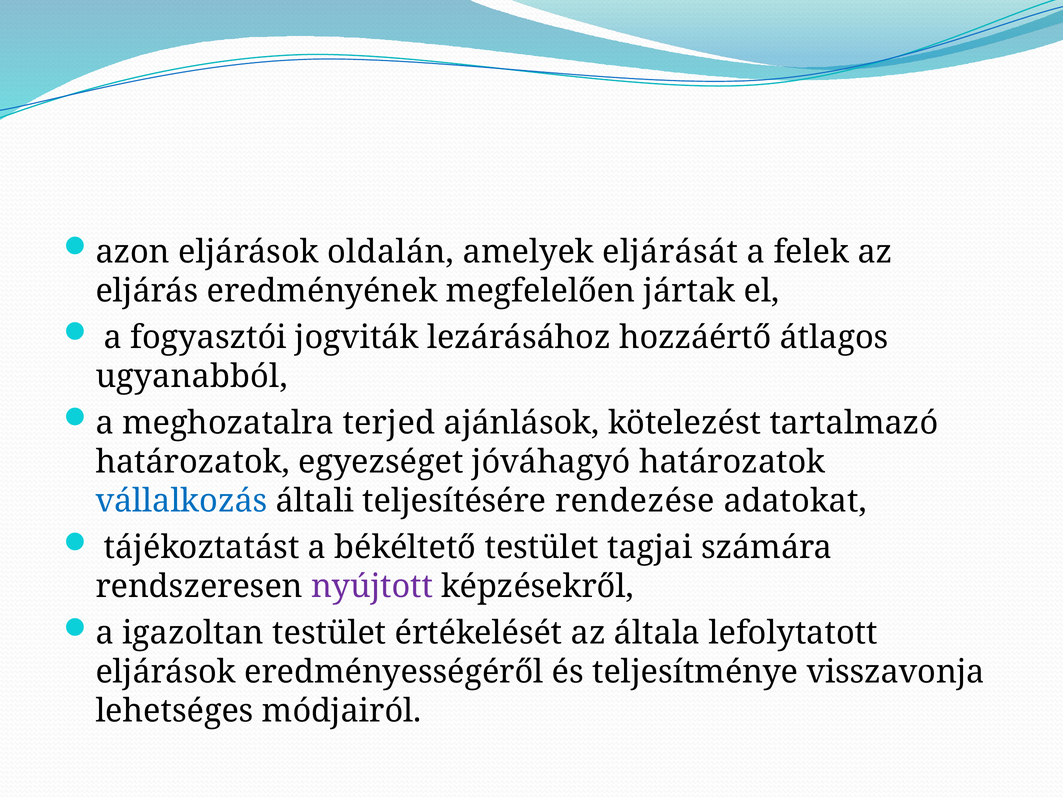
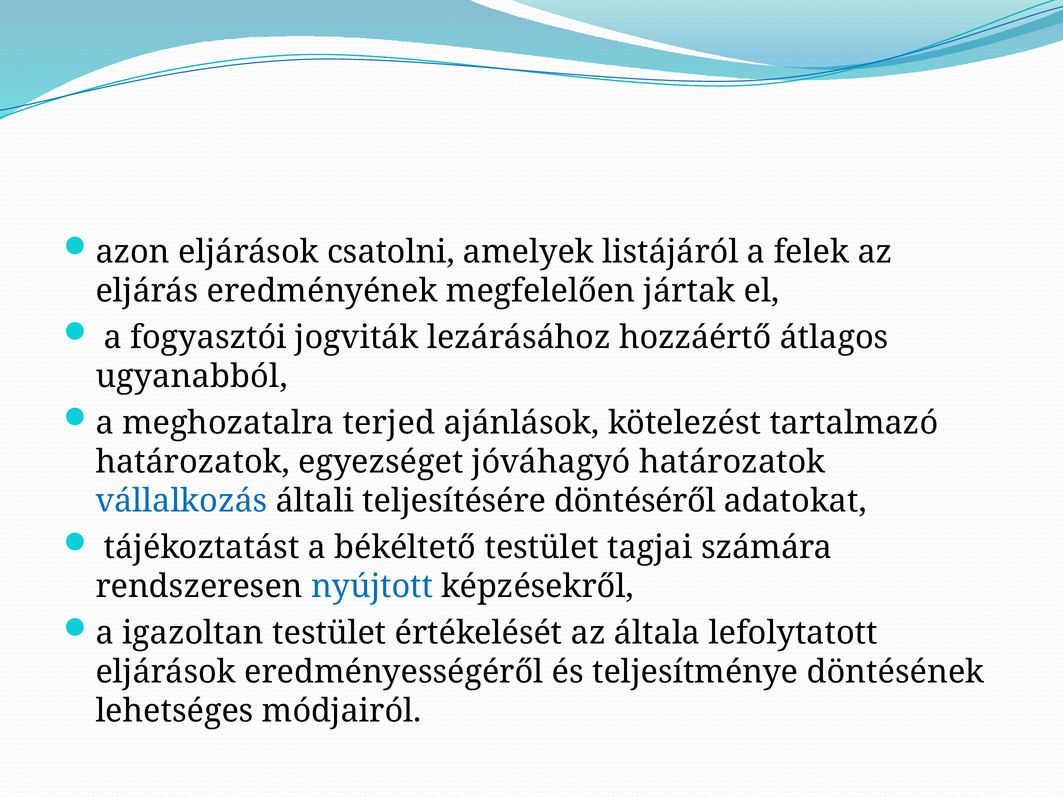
oldalán: oldalán -> csatolni (391, 252)
eljárását: eljárását -> listájáról (670, 252)
rendezése: rendezése -> döntéséről (635, 501)
nyújtott colour: purple -> blue (372, 587)
visszavonja: visszavonja -> döntésének (896, 672)
